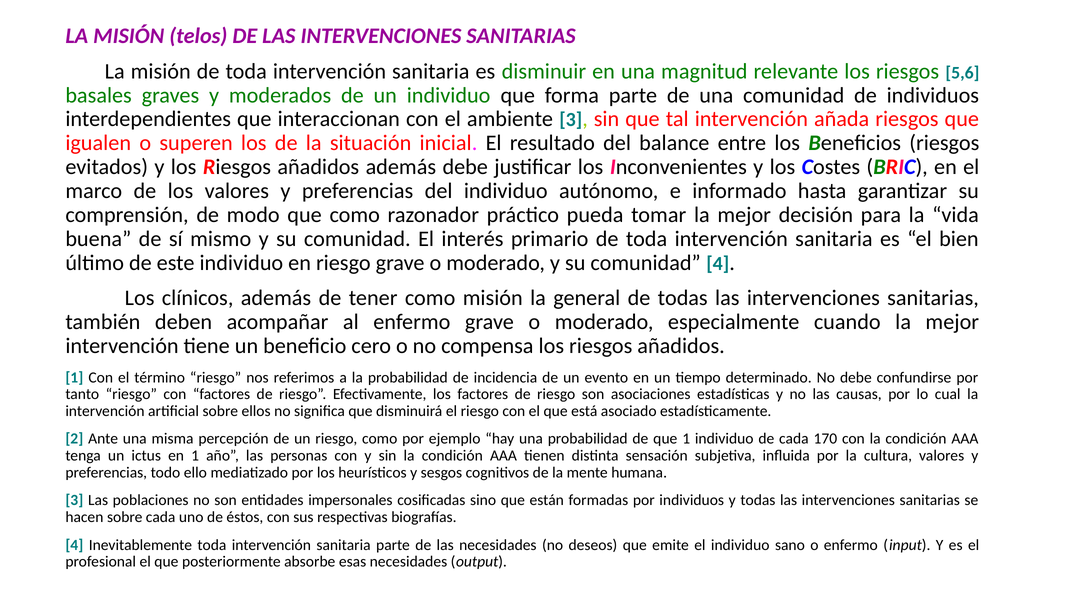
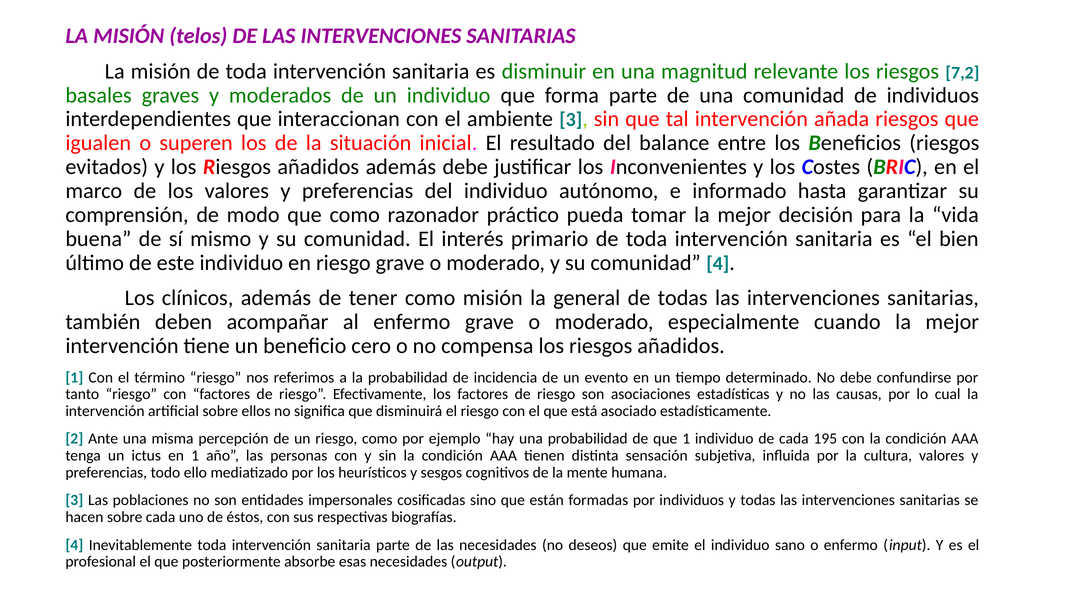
5,6: 5,6 -> 7,2 (962, 73)
170: 170 -> 195 (825, 439)
